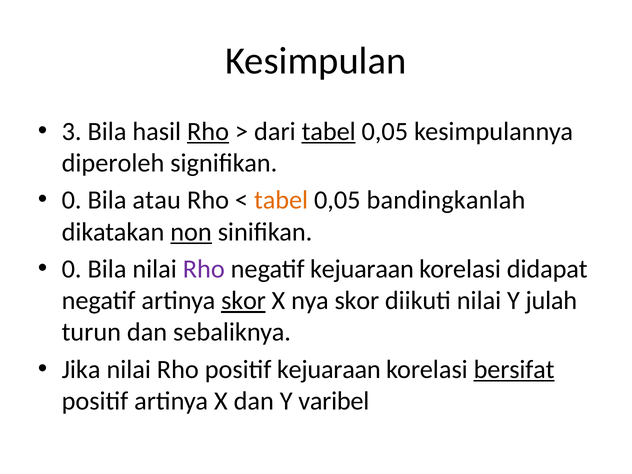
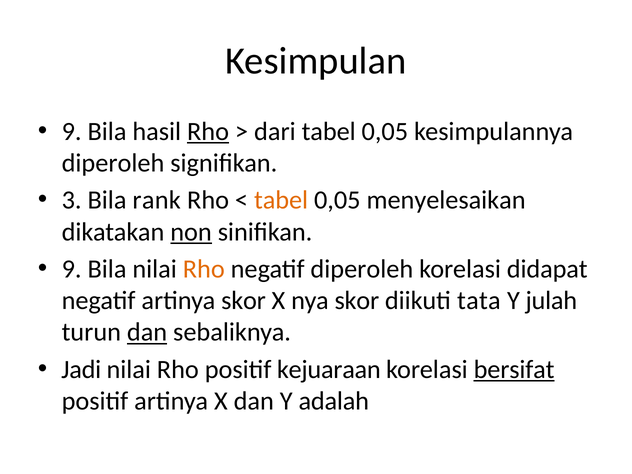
3: 3 -> 9 (72, 131)
tabel underline: present -> none (329, 131)
0: 0 -> 3 (72, 200)
atau: atau -> rank (157, 200)
bandingkanlah: bandingkanlah -> menyelesaikan (446, 200)
0: 0 -> 9 (72, 269)
Rho colour: purple -> orange (204, 269)
negatif kejuaraan: kejuaraan -> diperoleh (362, 269)
skor underline: present -> none (244, 301)
diikuti nilai: nilai -> tata (479, 301)
dan underline: none -> present (147, 332)
Jika: Jika -> Jadi (81, 369)
varibel: varibel -> adalah (334, 401)
